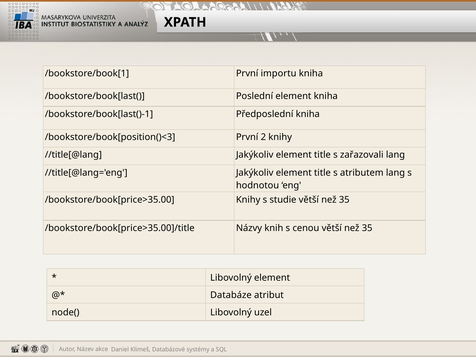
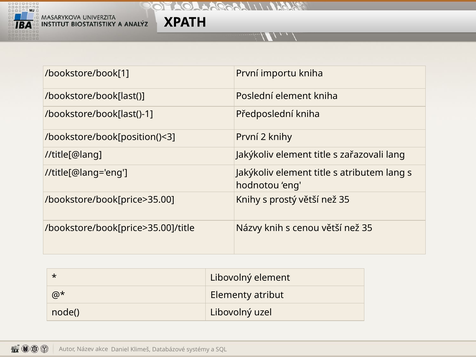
studie: studie -> prostý (283, 200)
Databáze: Databáze -> Elementy (231, 295)
